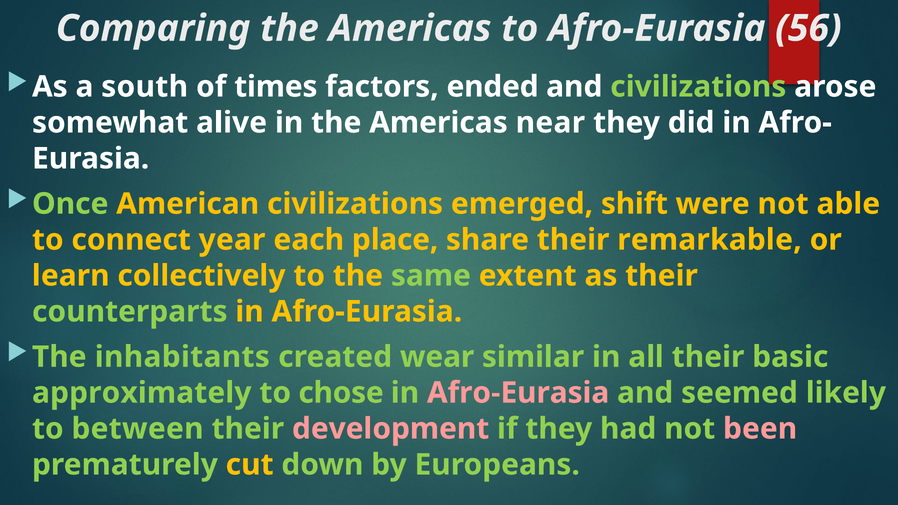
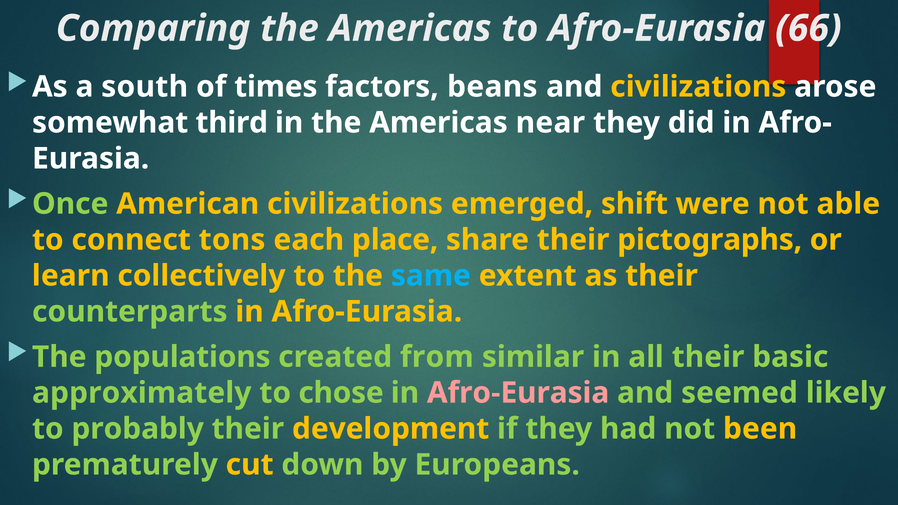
56: 56 -> 66 (808, 28)
ended: ended -> beans (492, 87)
civilizations colour: light green -> yellow (698, 87)
alive: alive -> third (232, 123)
year: year -> tons (232, 240)
remarkable: remarkable -> pictographs (710, 240)
same colour: light green -> light blue (431, 276)
inhabitants: inhabitants -> populations (183, 357)
wear: wear -> from (437, 357)
between: between -> probably (138, 429)
development colour: pink -> yellow (391, 429)
been colour: pink -> yellow (760, 429)
